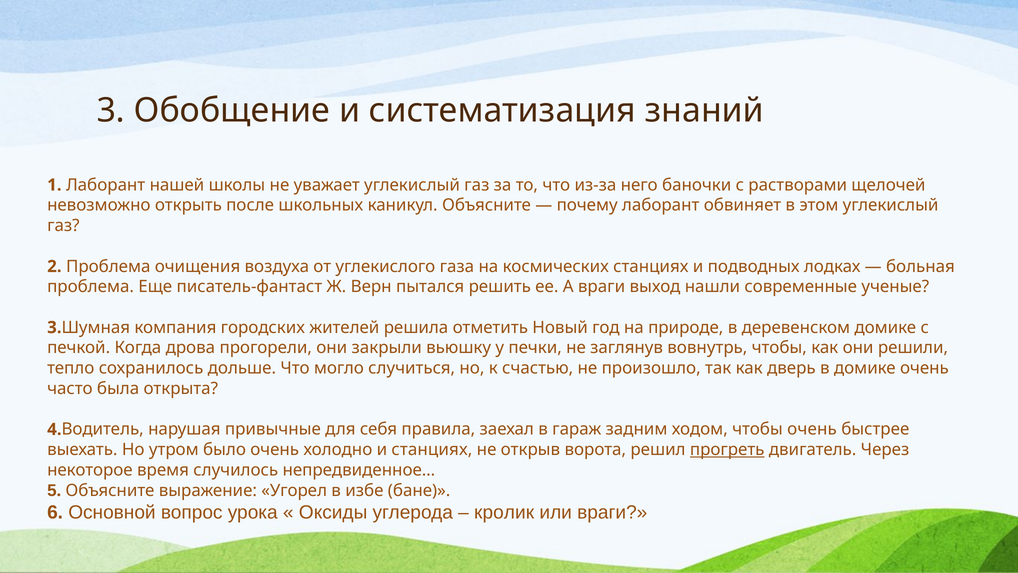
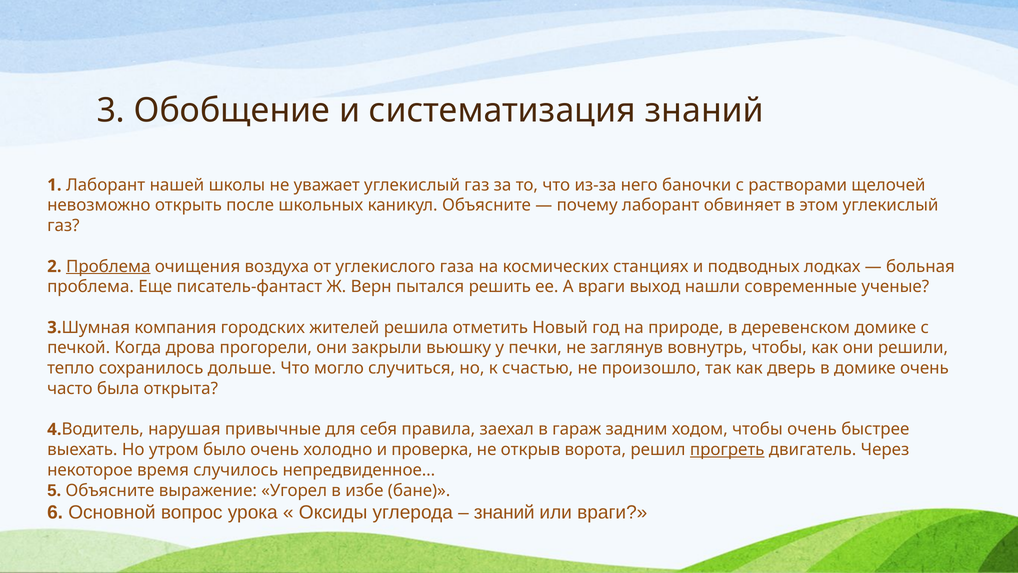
Проблема underline: none -> present (108, 266)
и станциях: станциях -> проверка (432, 449)
кролик: кролик -> знаний (504, 512)
